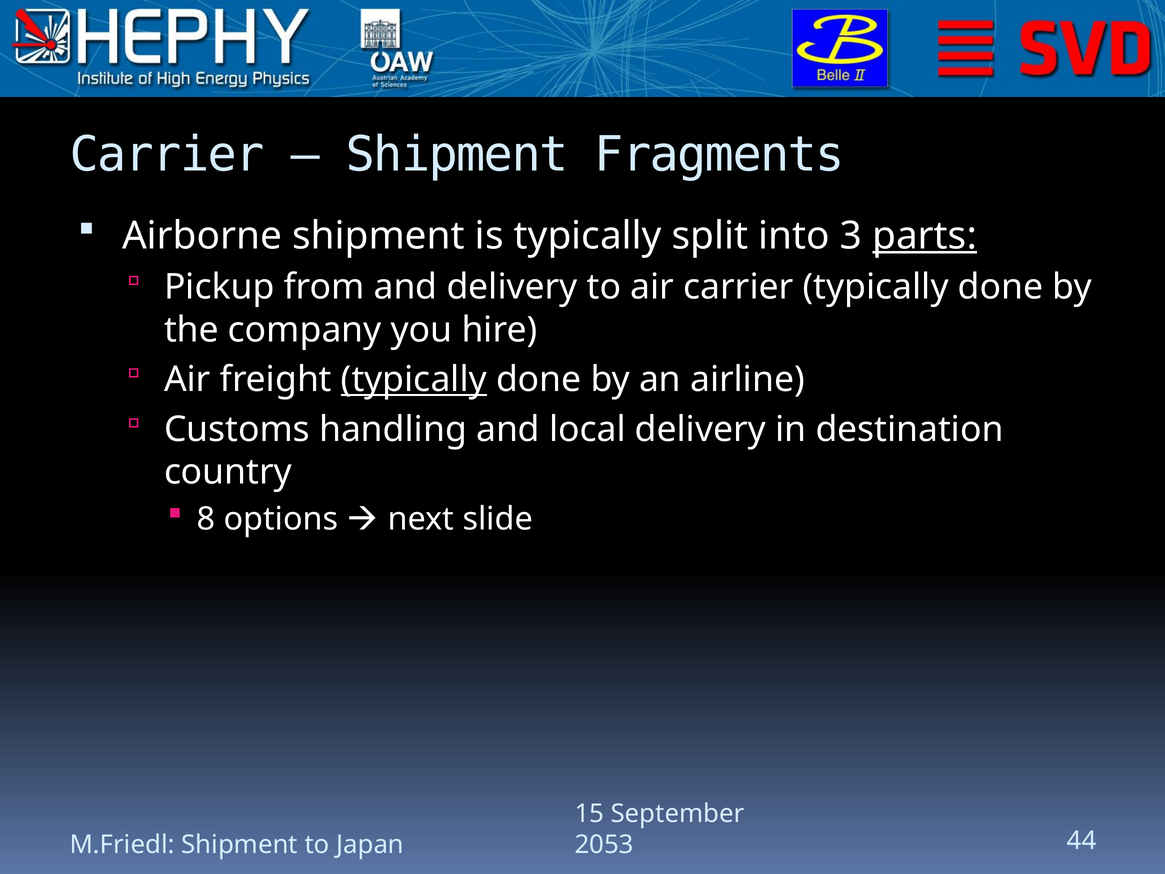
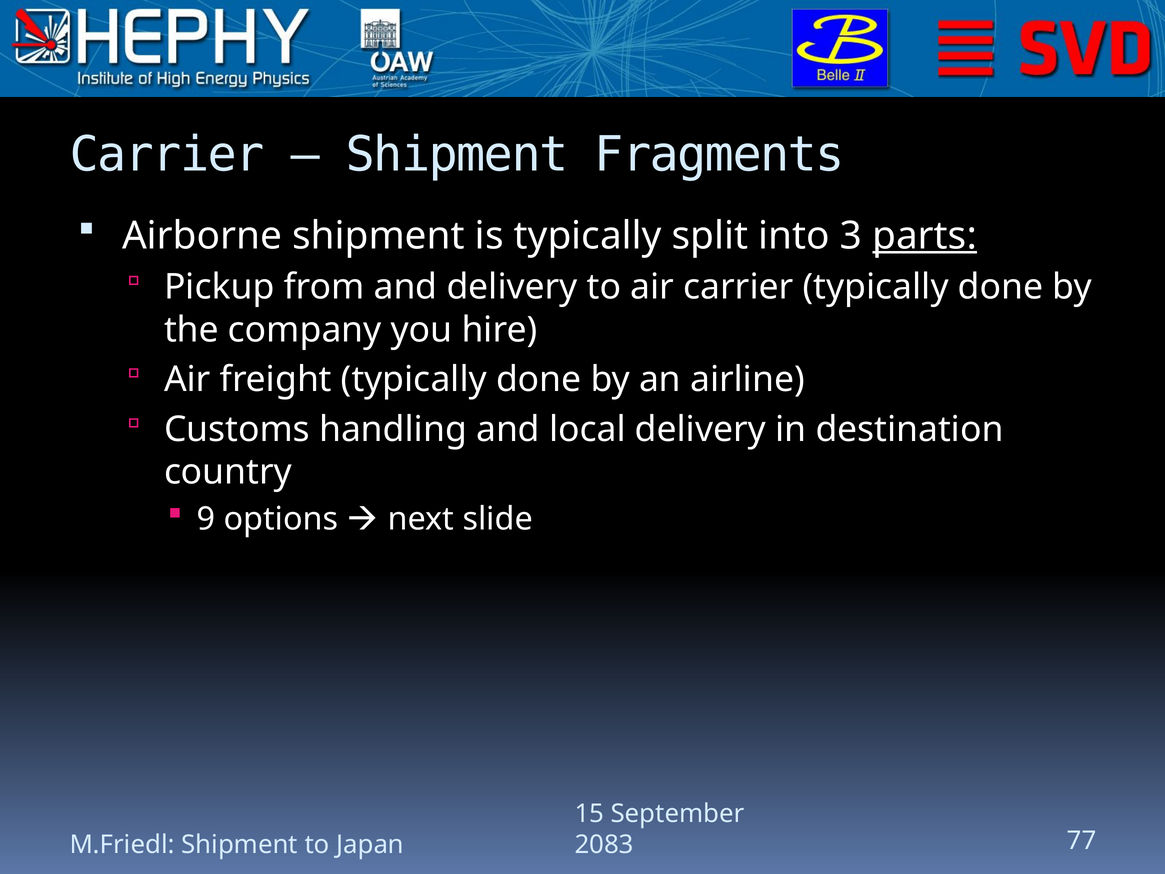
typically underline: present -> none (414, 380)
8: 8 -> 9 (206, 519)
2053: 2053 -> 2083 (604, 845)
44: 44 -> 77 (1082, 840)
